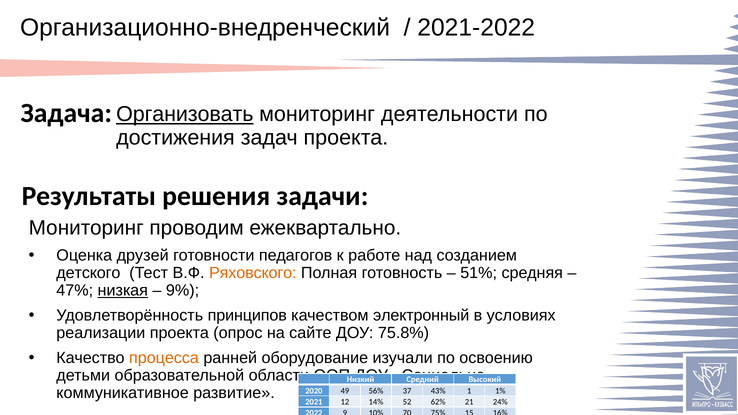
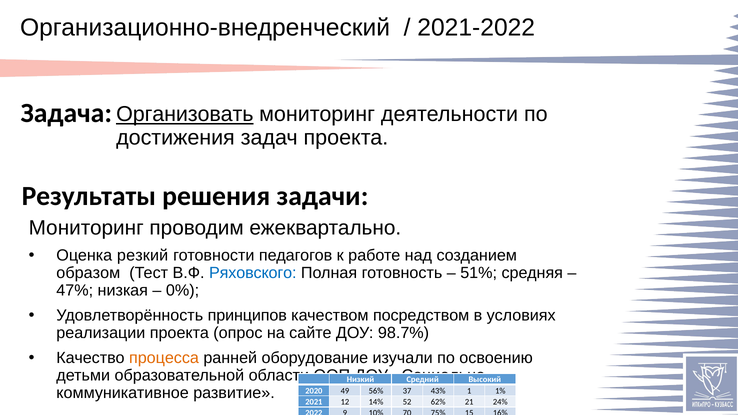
друзей: друзей -> резкий (143, 256)
детского: детского -> образом (88, 273)
Ряховского colour: orange -> blue (253, 273)
низкая underline: present -> none (123, 290)
9%: 9% -> 0% (183, 290)
электронный: электронный -> посредством (421, 316)
75.8%: 75.8% -> 98.7% (404, 333)
